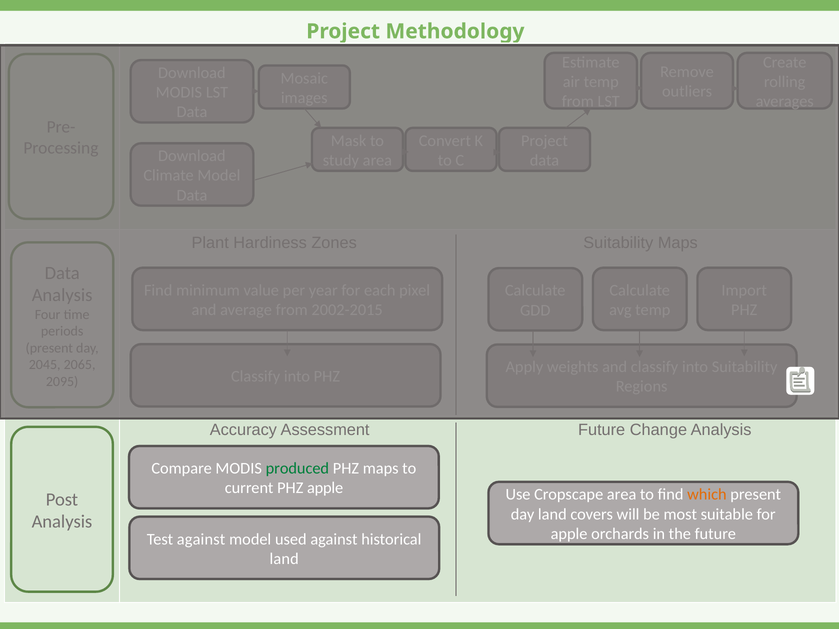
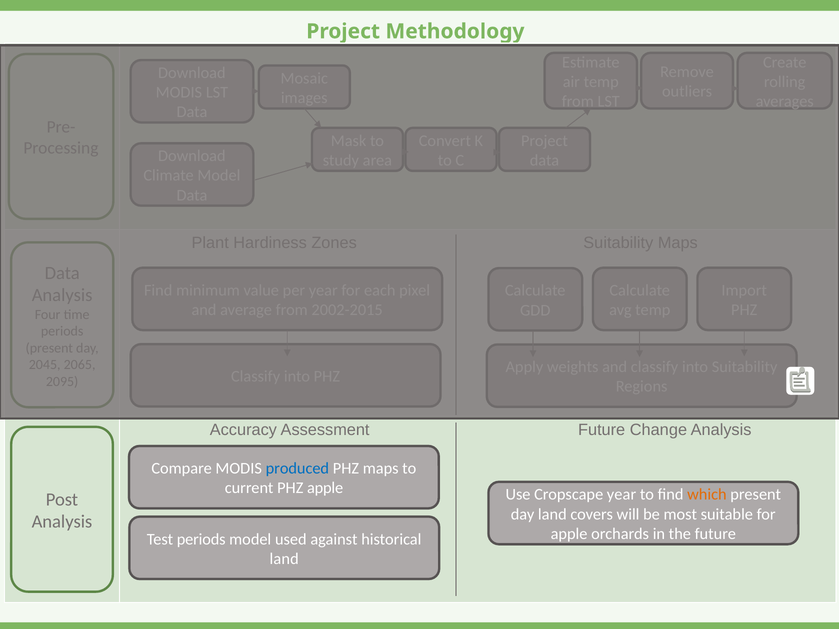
produced colour: green -> blue (297, 469)
Cropscape area: area -> year (622, 495)
Test against: against -> periods (201, 539)
